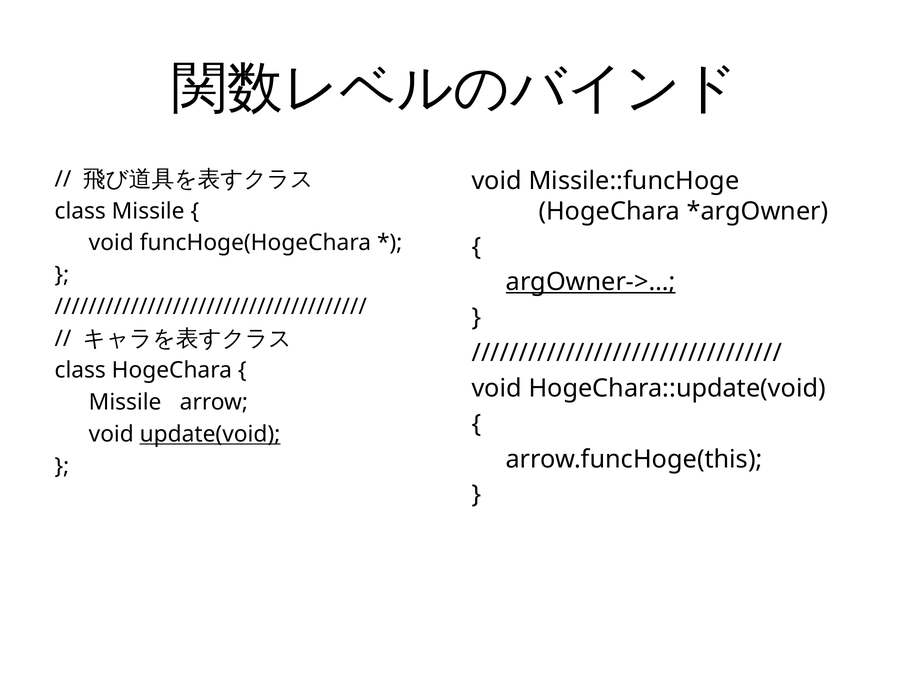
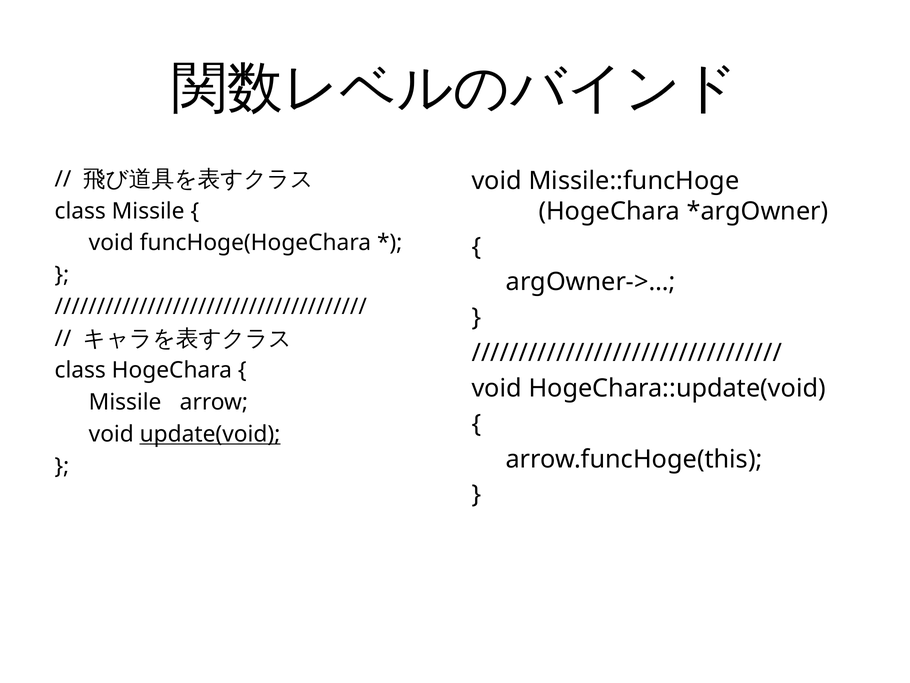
argOwner->… underline: present -> none (591, 282)
